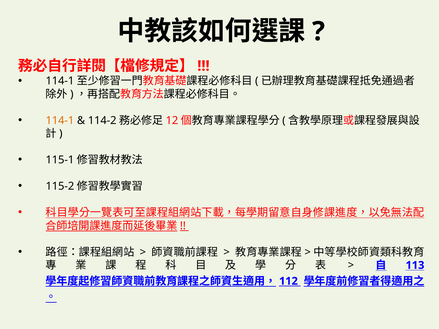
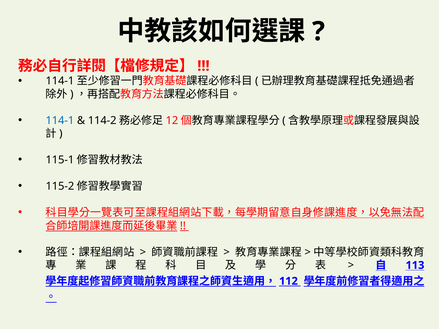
114-1 colour: orange -> blue (60, 121)
